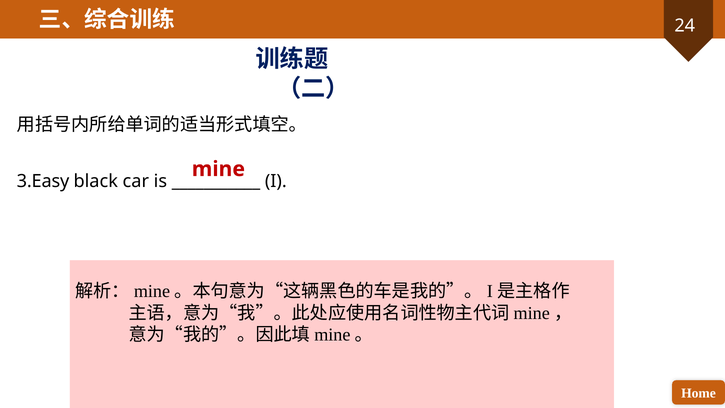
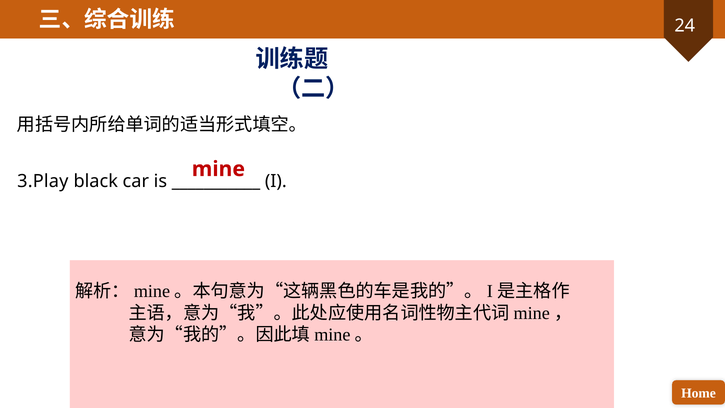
3.Easy: 3.Easy -> 3.Play (43, 181)
